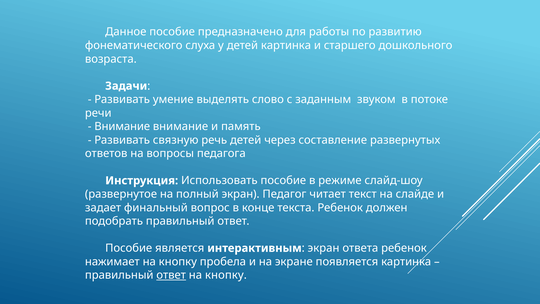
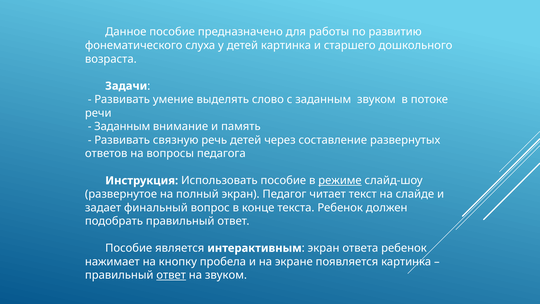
Внимание: Внимание -> Заданным (122, 126)
режиме underline: none -> present (340, 180)
кнопку: кнопку -> звуком (226, 275)
